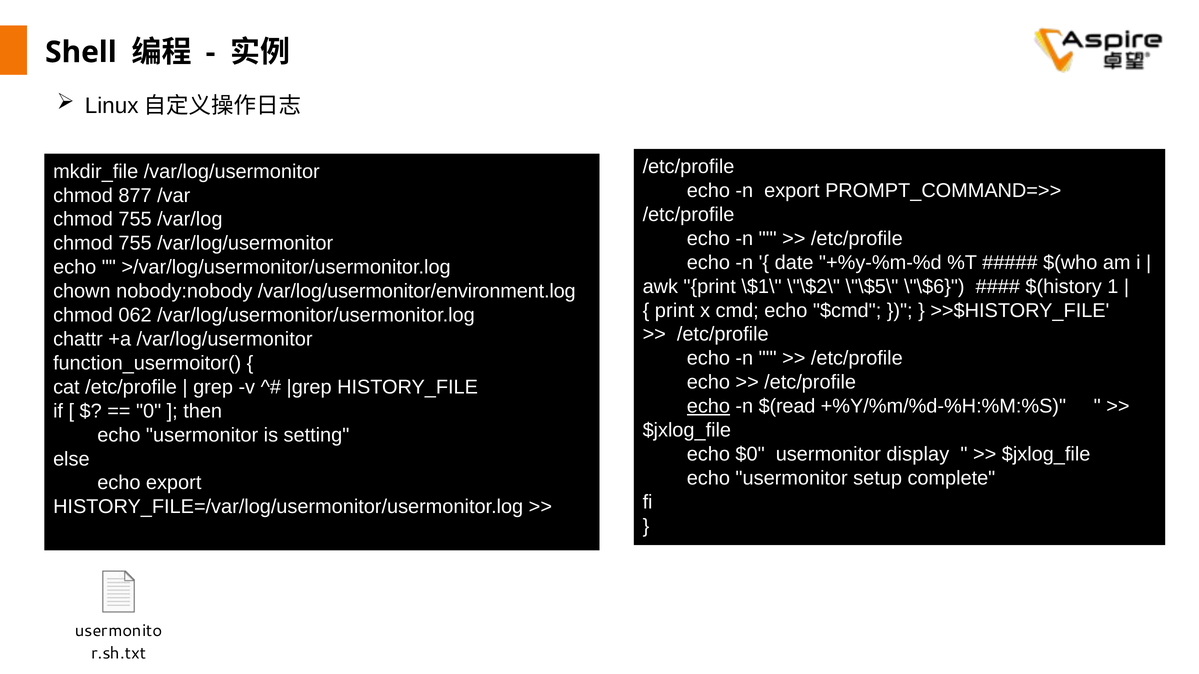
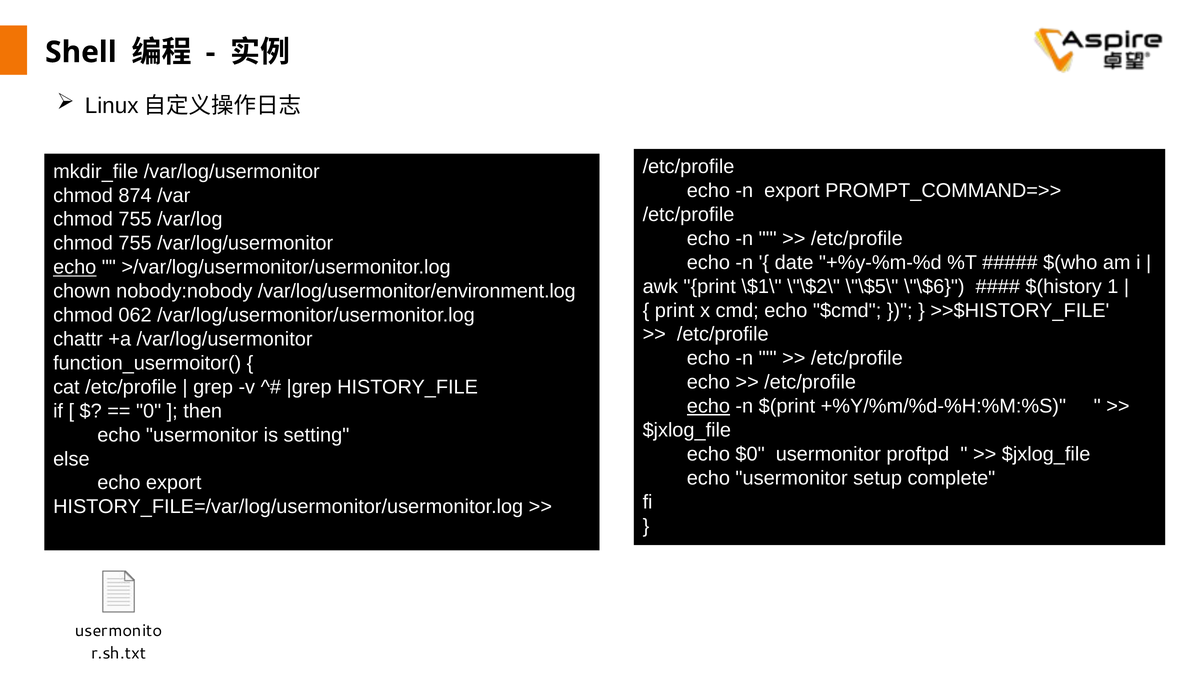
877: 877 -> 874 (135, 196)
echo underline: none -> present (75, 267)
$(read: $(read -> $(print (787, 406)
display: display -> proftpd (918, 454)
